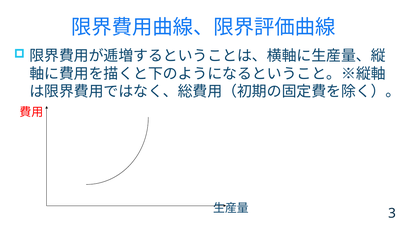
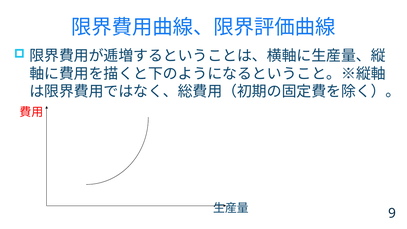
3: 3 -> 9 (392, 213)
